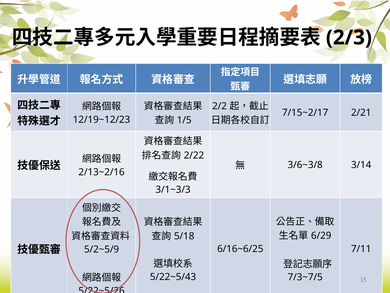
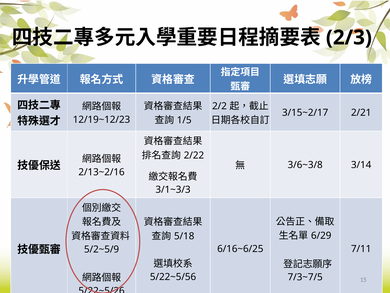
7/15~2/17: 7/15~2/17 -> 3/15~2/17 (305, 112)
5/22~5/43: 5/22~5/43 -> 5/22~5/56 (173, 276)
